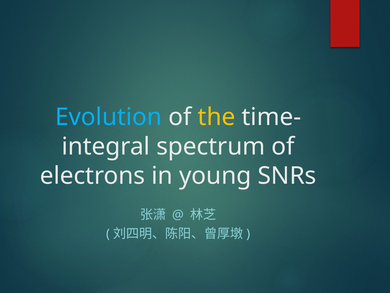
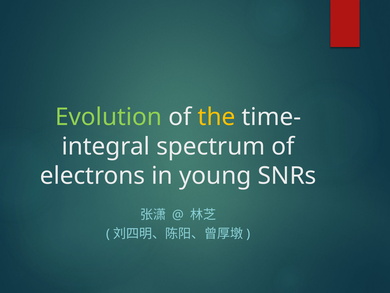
Evolution colour: light blue -> light green (109, 117)
